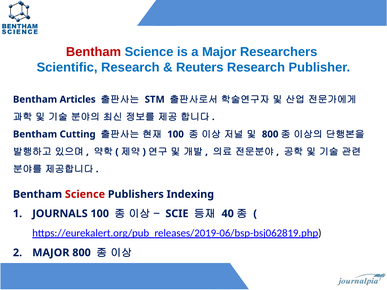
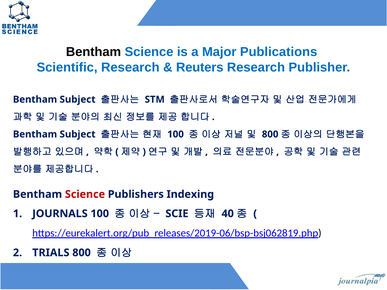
Bentham colour: red -> black (93, 52)
Researchers: Researchers -> Publications (279, 52)
Articles: Articles -> Subject (78, 100)
Cutting: Cutting -> Subject (78, 134)
MAJOR: MAJOR -> TRIALS (51, 253)
